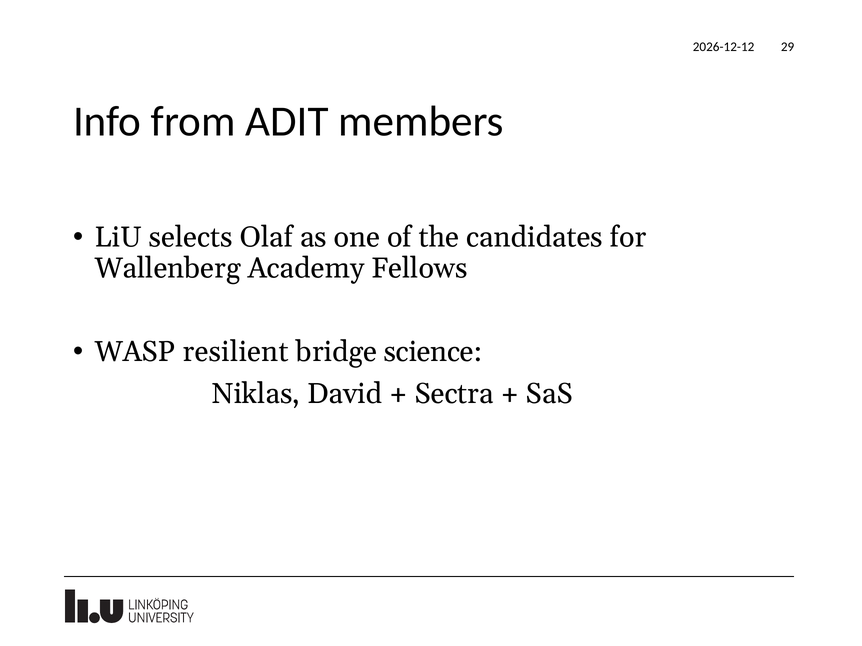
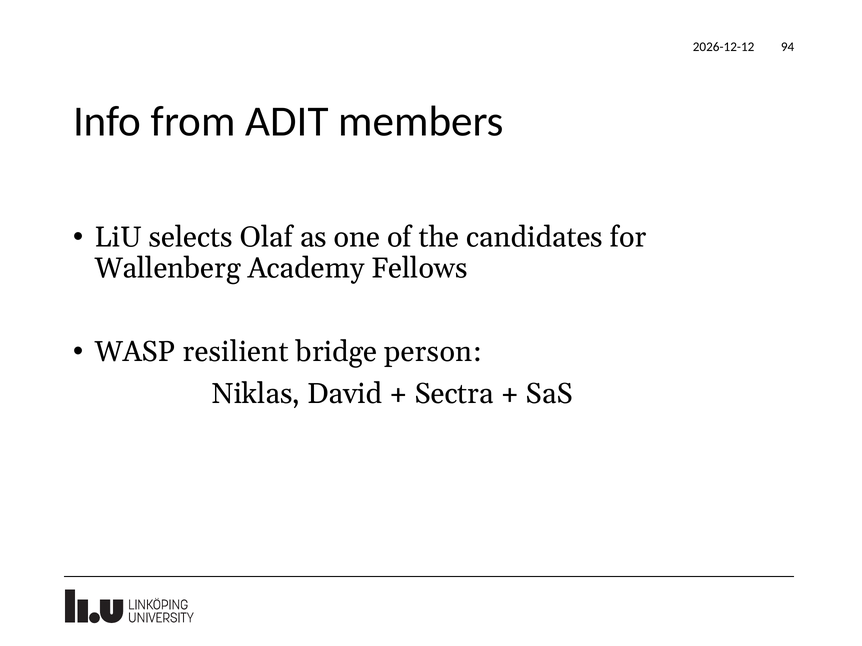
29: 29 -> 94 (788, 47)
science: science -> person (433, 352)
